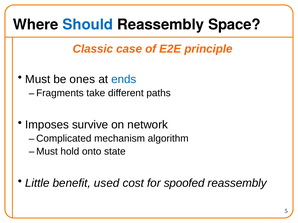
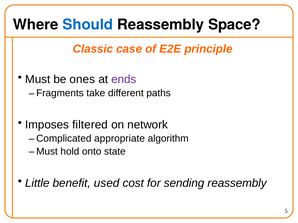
ends colour: blue -> purple (124, 79)
survive: survive -> filtered (90, 125)
mechanism: mechanism -> appropriate (120, 139)
spoofed: spoofed -> sending (184, 183)
